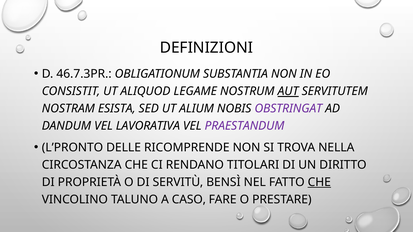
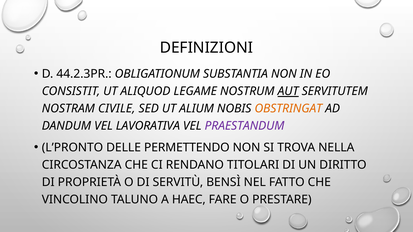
46.7.3PR: 46.7.3PR -> 44.2.3PR (84, 74)
ESISTA: ESISTA -> CIVILE (117, 109)
OBSTRINGAT colour: purple -> orange (288, 109)
RICOMPRENDE: RICOMPRENDE -> PERMETTENDO (187, 148)
CHE underline: present -> none (319, 183)
CASO: CASO -> HAEC (189, 200)
